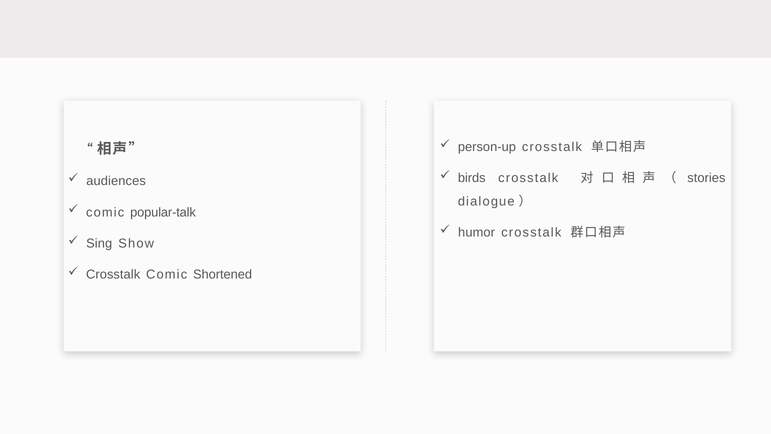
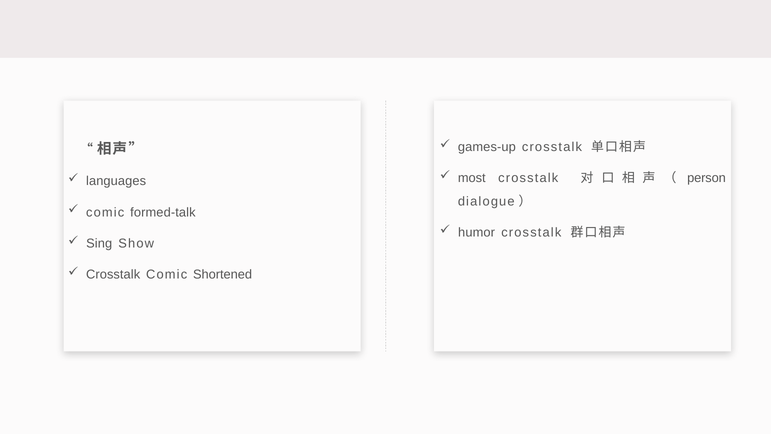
person-up: person-up -> games-up (487, 147)
birds: birds -> most (472, 178)
stories: stories -> person (706, 178)
audiences: audiences -> languages (116, 181)
popular-talk: popular-talk -> formed-talk (163, 212)
